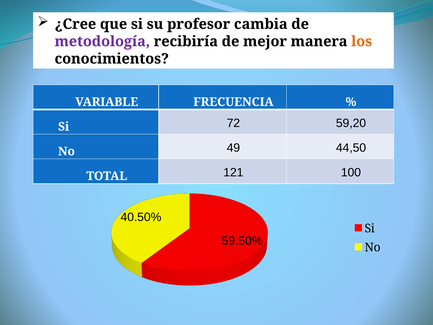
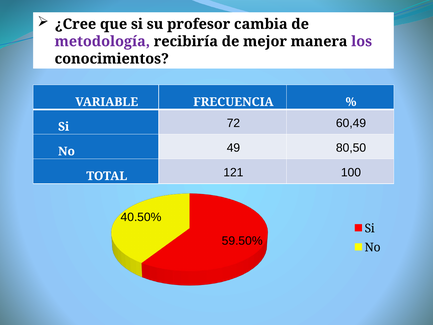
los colour: orange -> purple (362, 41)
59,20: 59,20 -> 60,49 (351, 123)
44,50: 44,50 -> 80,50 (351, 148)
